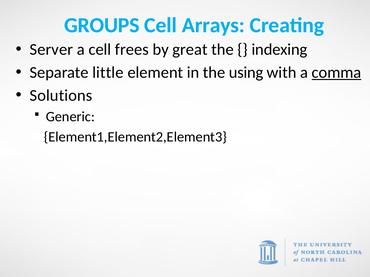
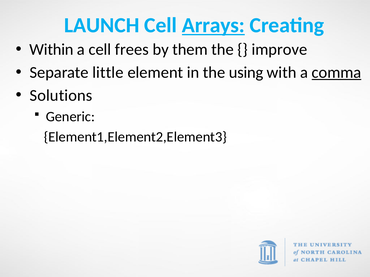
GROUPS: GROUPS -> LAUNCH (102, 25)
Arrays underline: none -> present (213, 25)
Server: Server -> Within (51, 50)
great: great -> them (190, 50)
indexing: indexing -> improve (279, 50)
